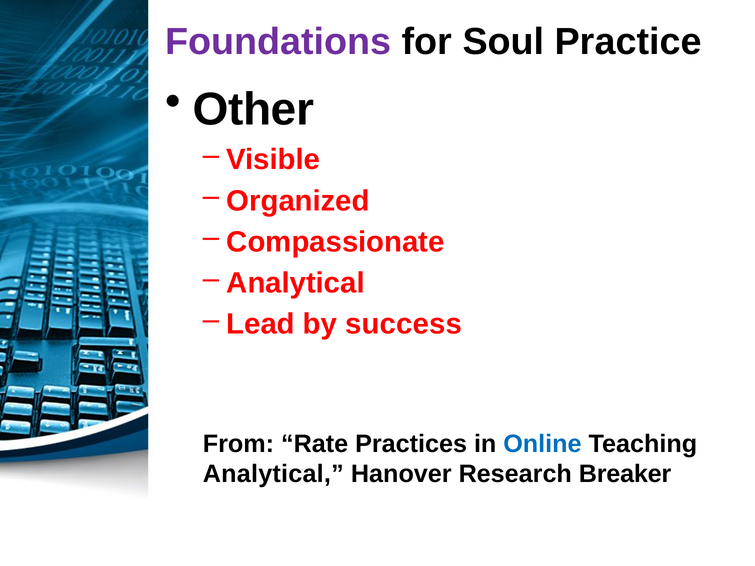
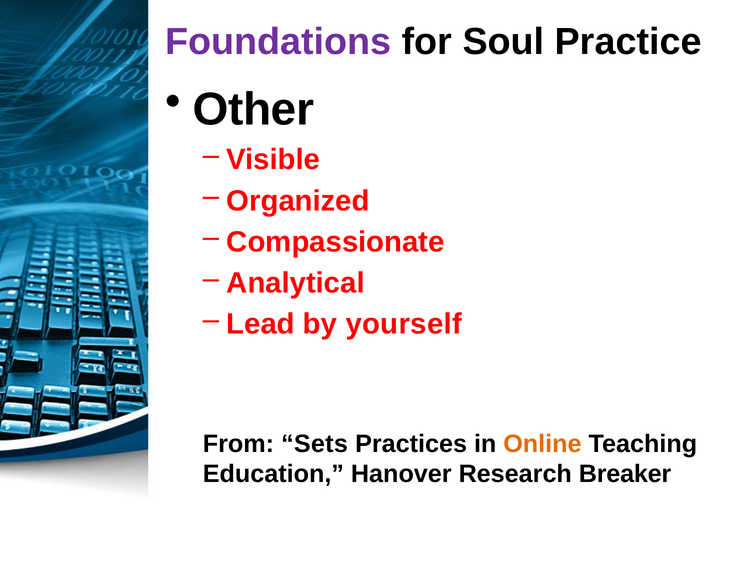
success: success -> yourself (404, 324)
Rate: Rate -> Sets (315, 444)
Online colour: blue -> orange (542, 444)
Analytical: Analytical -> Education (273, 474)
